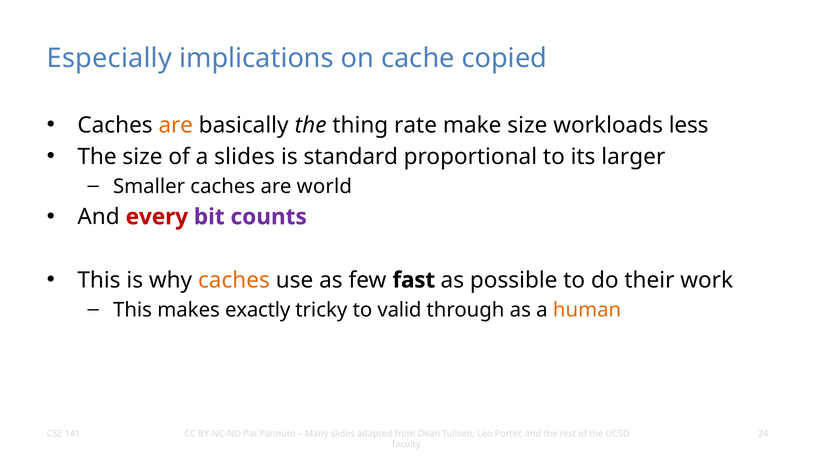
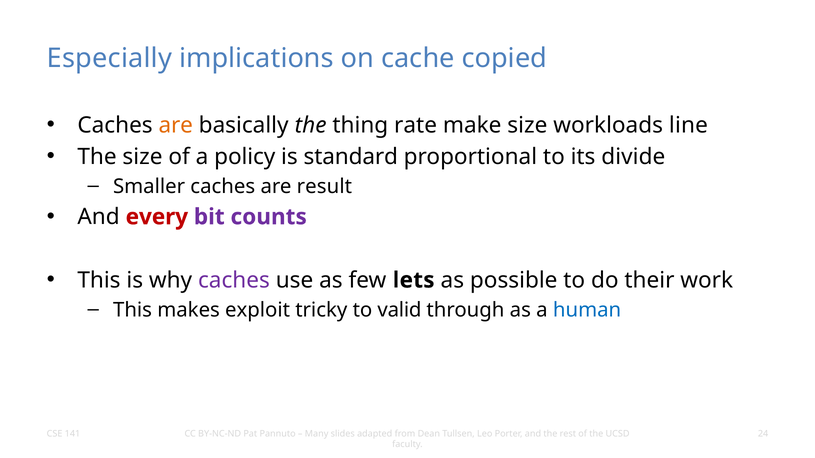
less: less -> line (688, 125)
a slides: slides -> policy (245, 157)
larger: larger -> divide (633, 157)
world: world -> result (324, 187)
caches colour: orange -> purple (234, 280)
fast: fast -> lets (414, 280)
exactly: exactly -> exploit (258, 310)
human colour: orange -> blue (587, 310)
